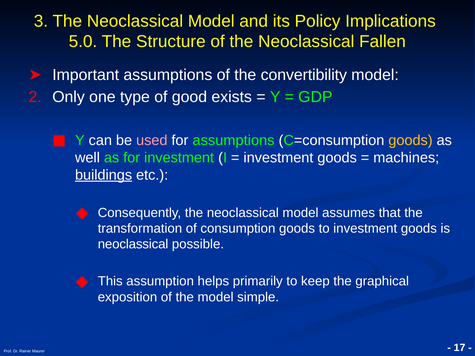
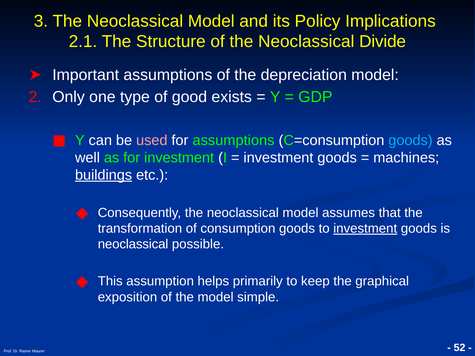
5.0: 5.0 -> 2.1 (83, 42)
Fallen: Fallen -> Divide (383, 42)
convertibility: convertibility -> depreciation (304, 75)
goods colour: yellow -> light blue (410, 140)
investment underline: none -> present (365, 229)
17: 17 -> 52 (460, 348)
